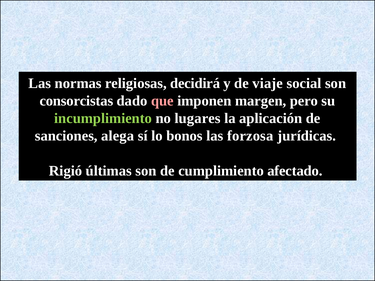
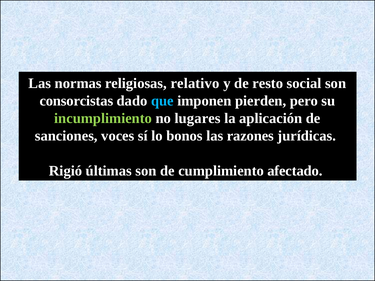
decidirá: decidirá -> relativo (195, 83)
viaje: viaje -> resto (268, 83)
que colour: pink -> light blue (162, 101)
margen: margen -> pierden (261, 101)
alega: alega -> voces (118, 136)
forzosa: forzosa -> razones (250, 136)
